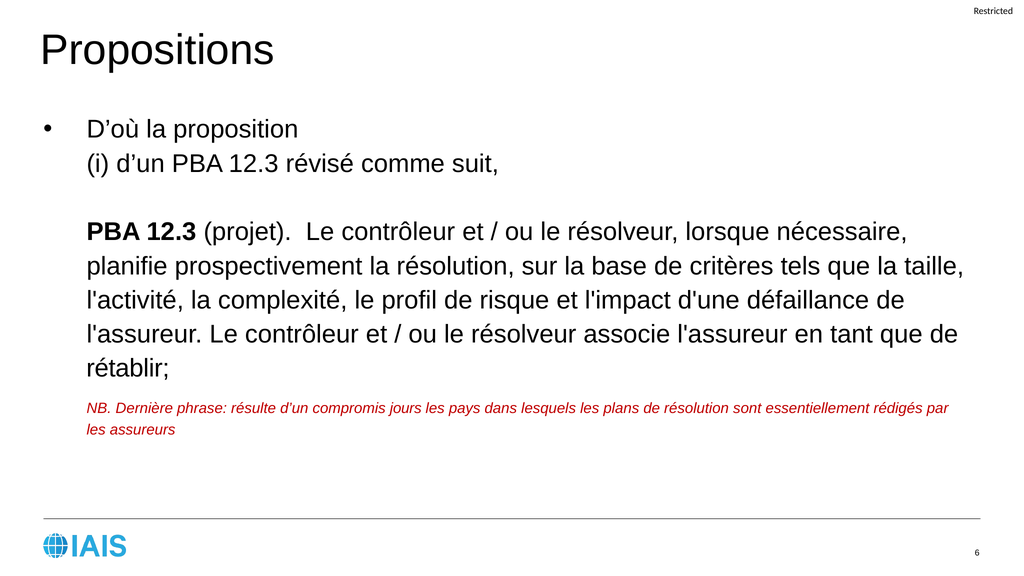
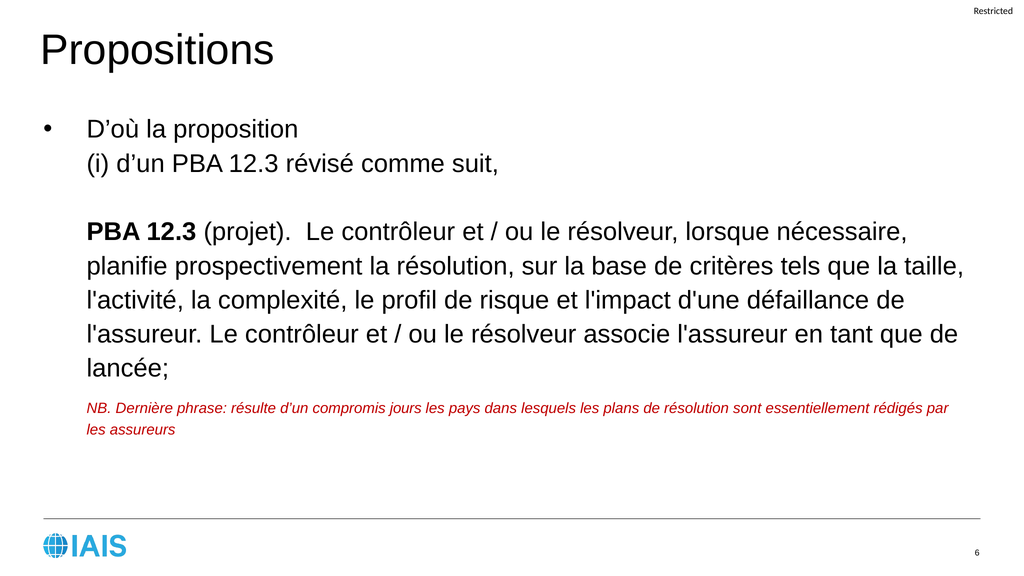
rétablir: rétablir -> lancée (128, 368)
